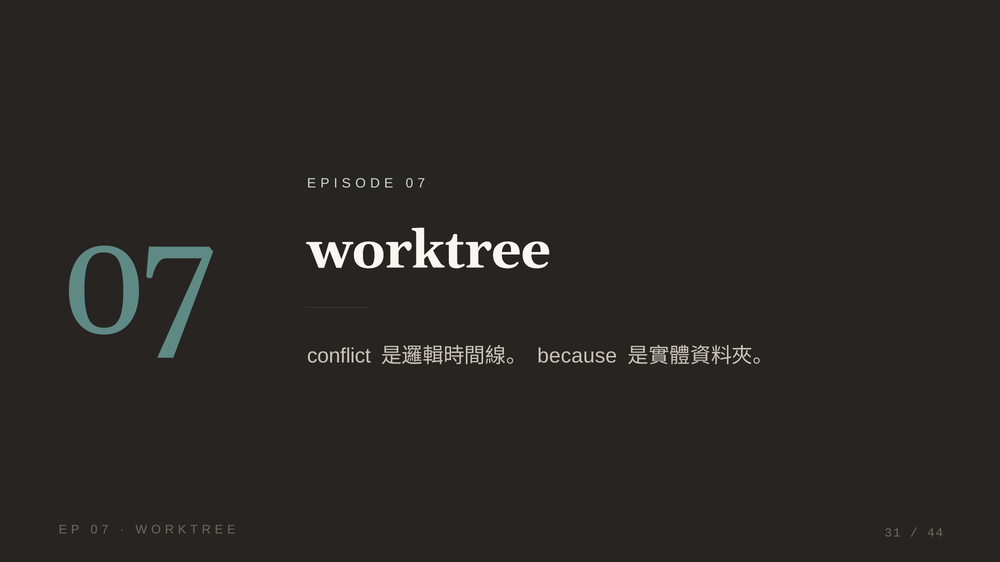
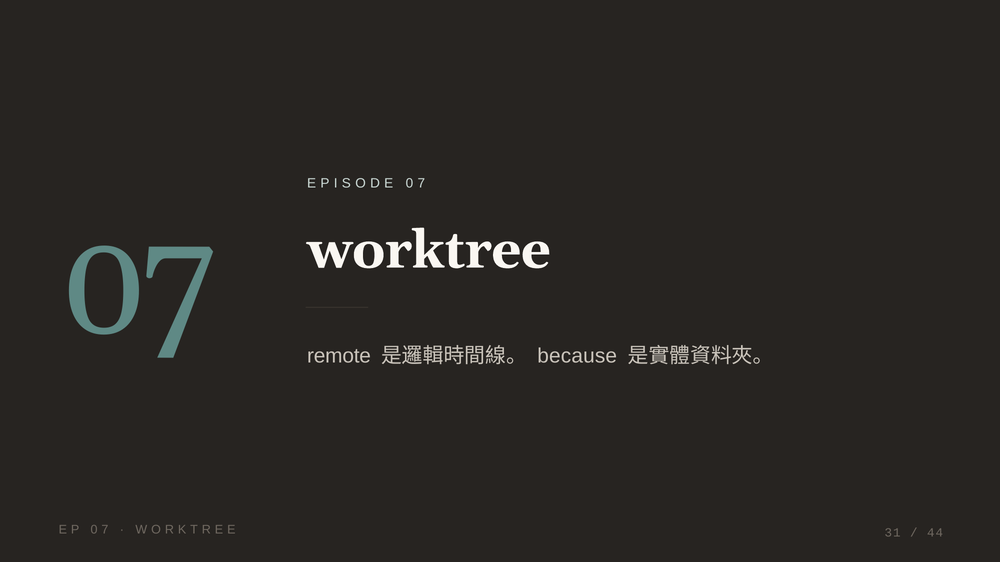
conflict: conflict -> remote (339, 356)
